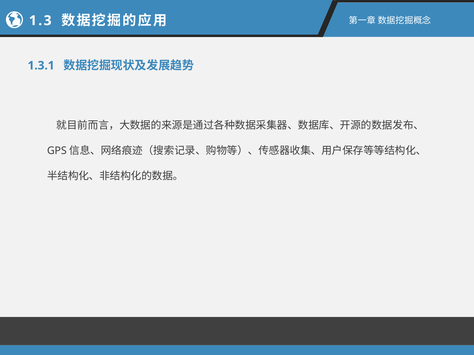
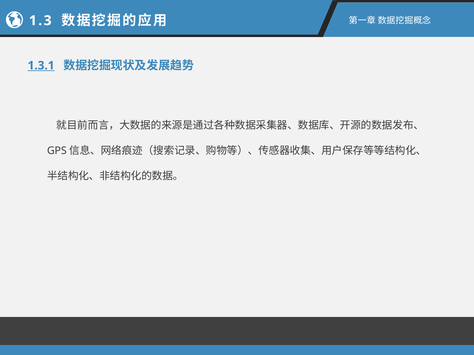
1.3.1 underline: none -> present (41, 66)
